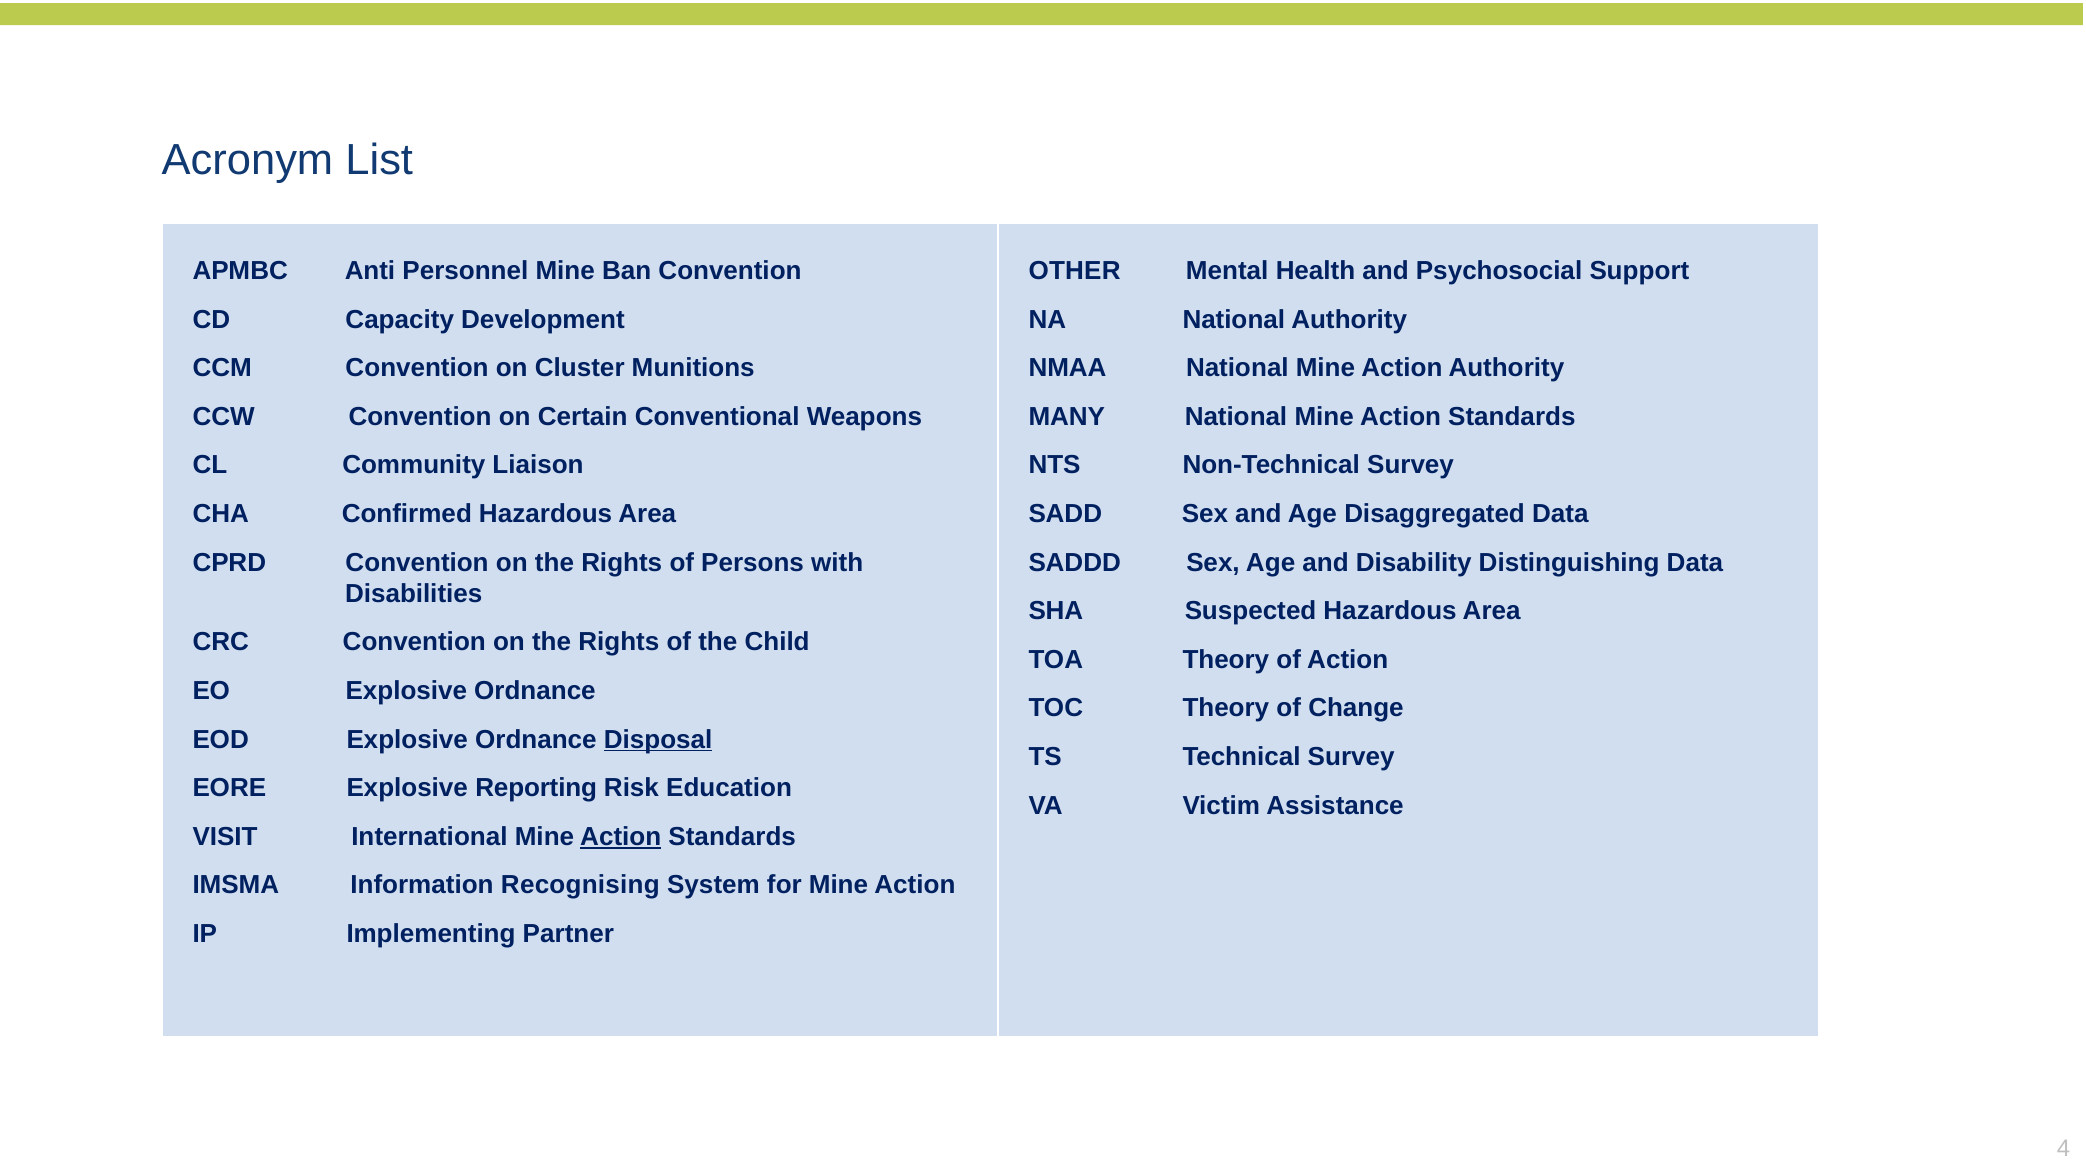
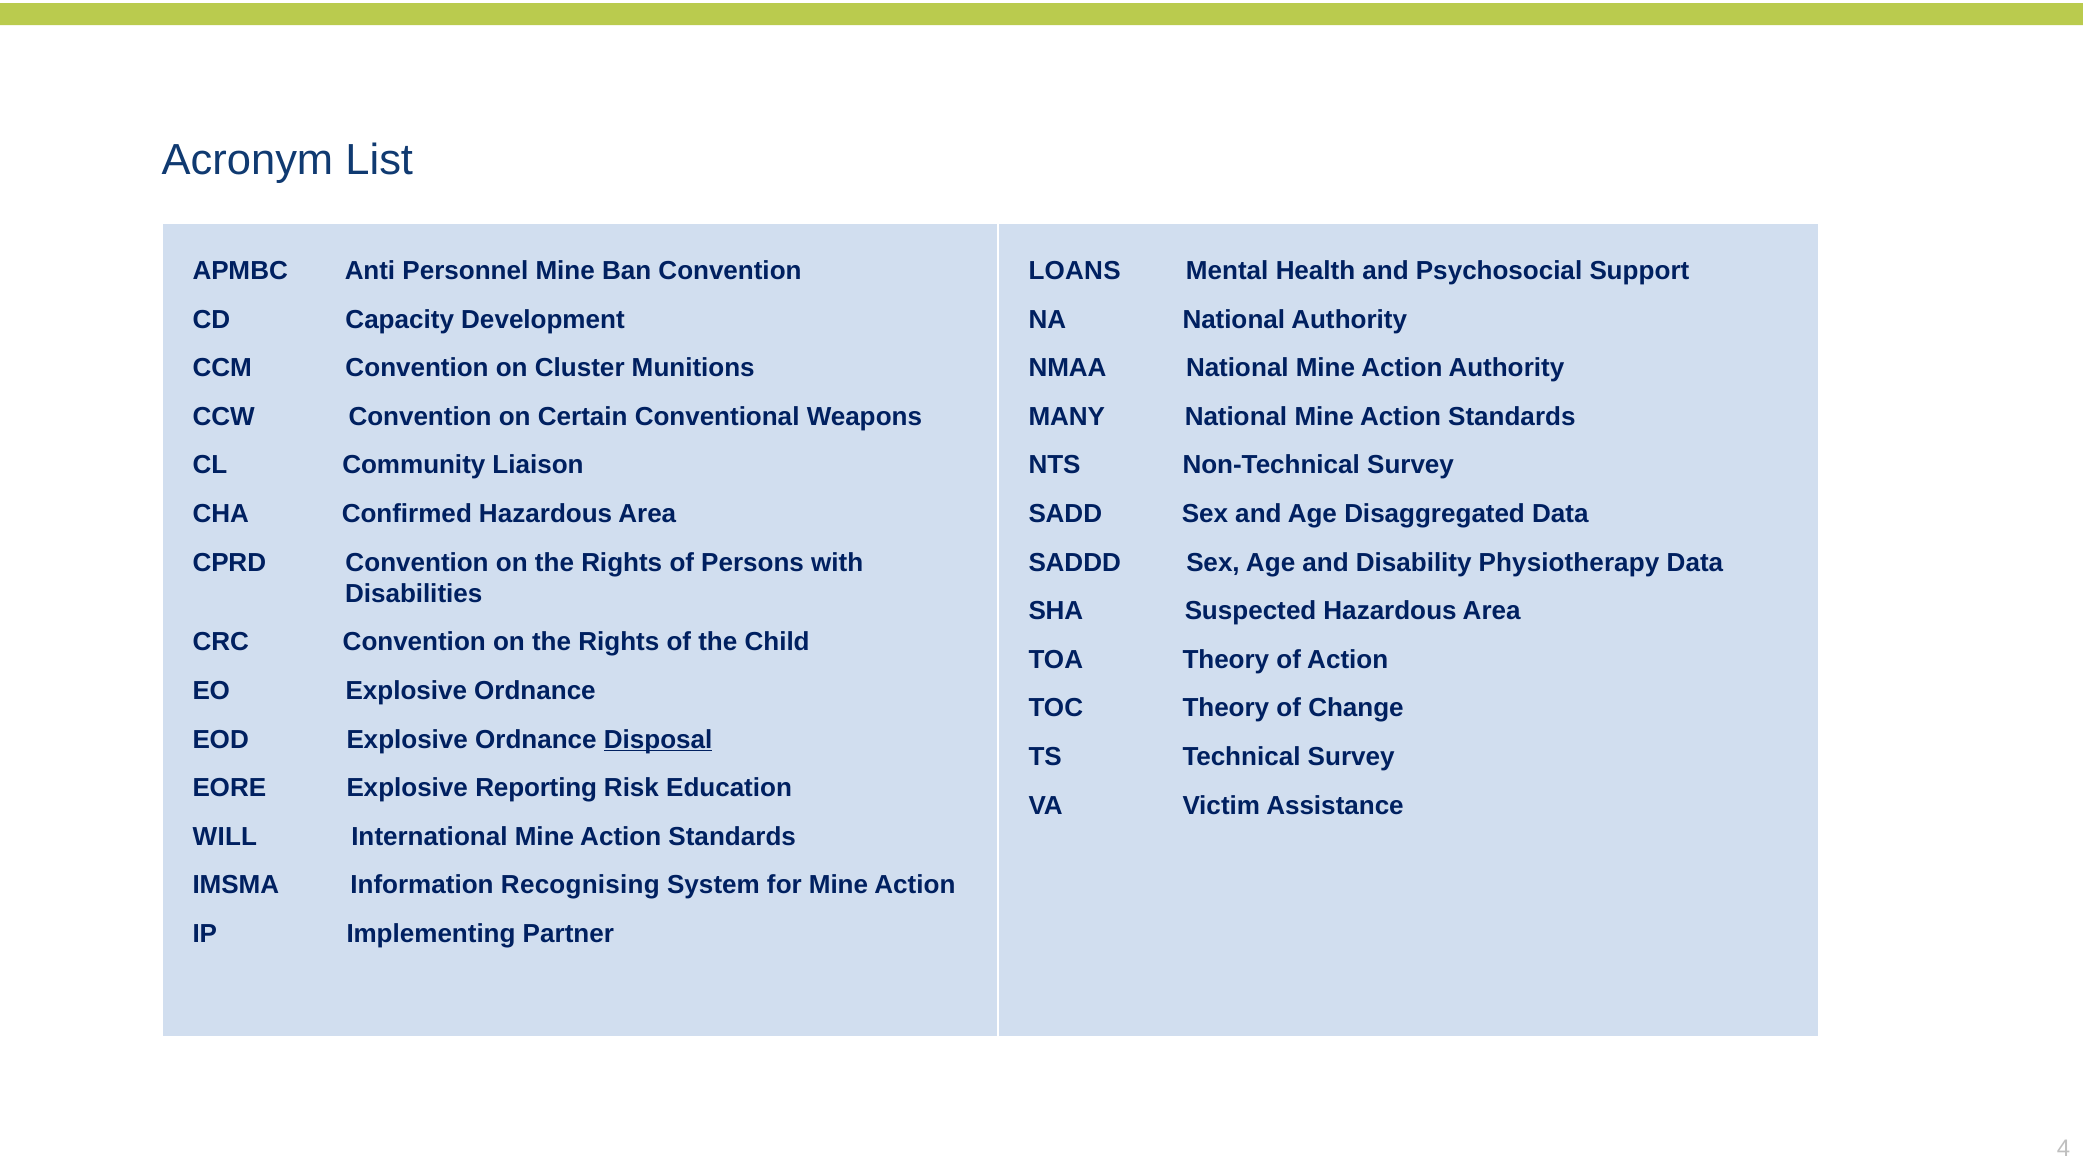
OTHER: OTHER -> LOANS (1075, 271)
Distinguishing: Distinguishing -> Physiotherapy (1569, 563)
VISIT: VISIT -> WILL (225, 837)
Action underline: present -> none (621, 837)
